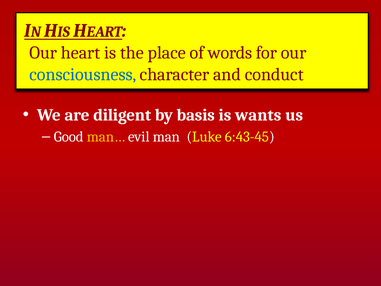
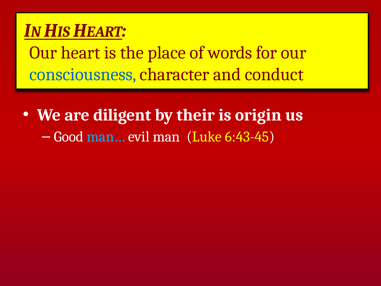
basis: basis -> their (196, 115)
wants: wants -> origin (258, 115)
man… colour: yellow -> light blue (106, 137)
